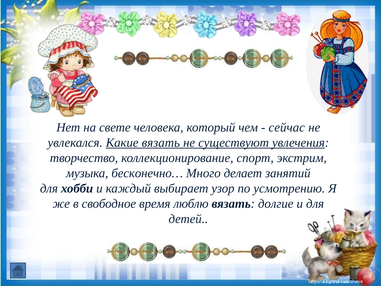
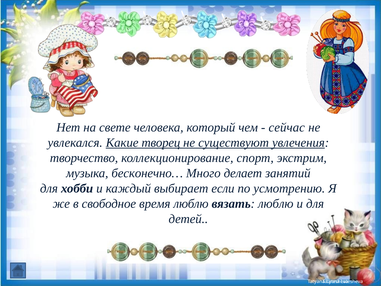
Какие вязать: вязать -> творец (161, 142)
узор: узор -> если (223, 188)
вязать долгие: долгие -> люблю (276, 203)
